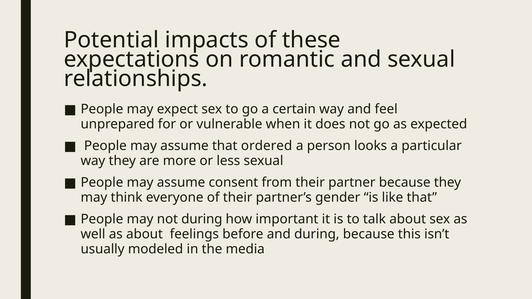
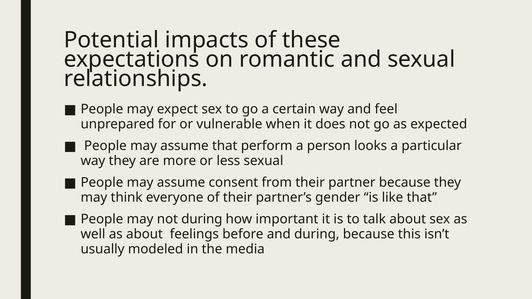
ordered: ordered -> perform (267, 146)
